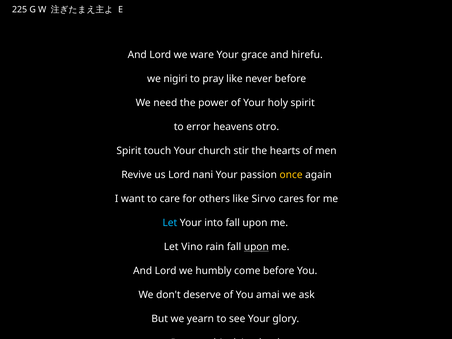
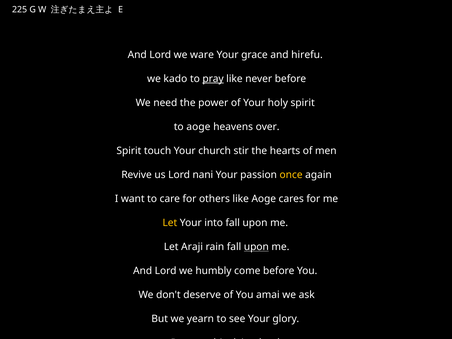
nigiri: nigiri -> kado (175, 79)
pray underline: none -> present (213, 79)
to error: error -> aoge (198, 127)
otro: otro -> over (268, 127)
like Sirvo: Sirvo -> Aoge (264, 199)
Let colour: light blue -> yellow (170, 223)
Vino: Vino -> Araji (192, 247)
